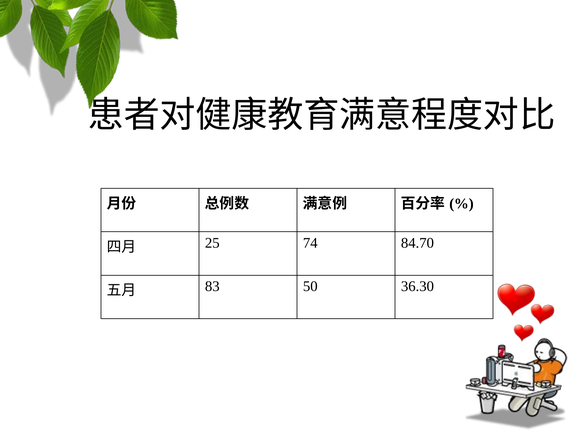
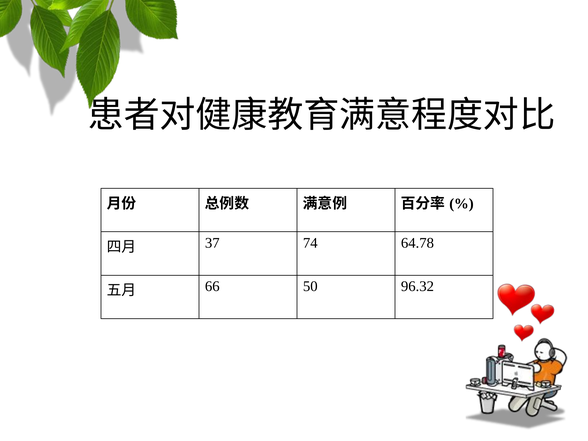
25: 25 -> 37 (212, 243)
84.70: 84.70 -> 64.78 (417, 243)
83: 83 -> 66 (212, 286)
36.30: 36.30 -> 96.32 (417, 286)
